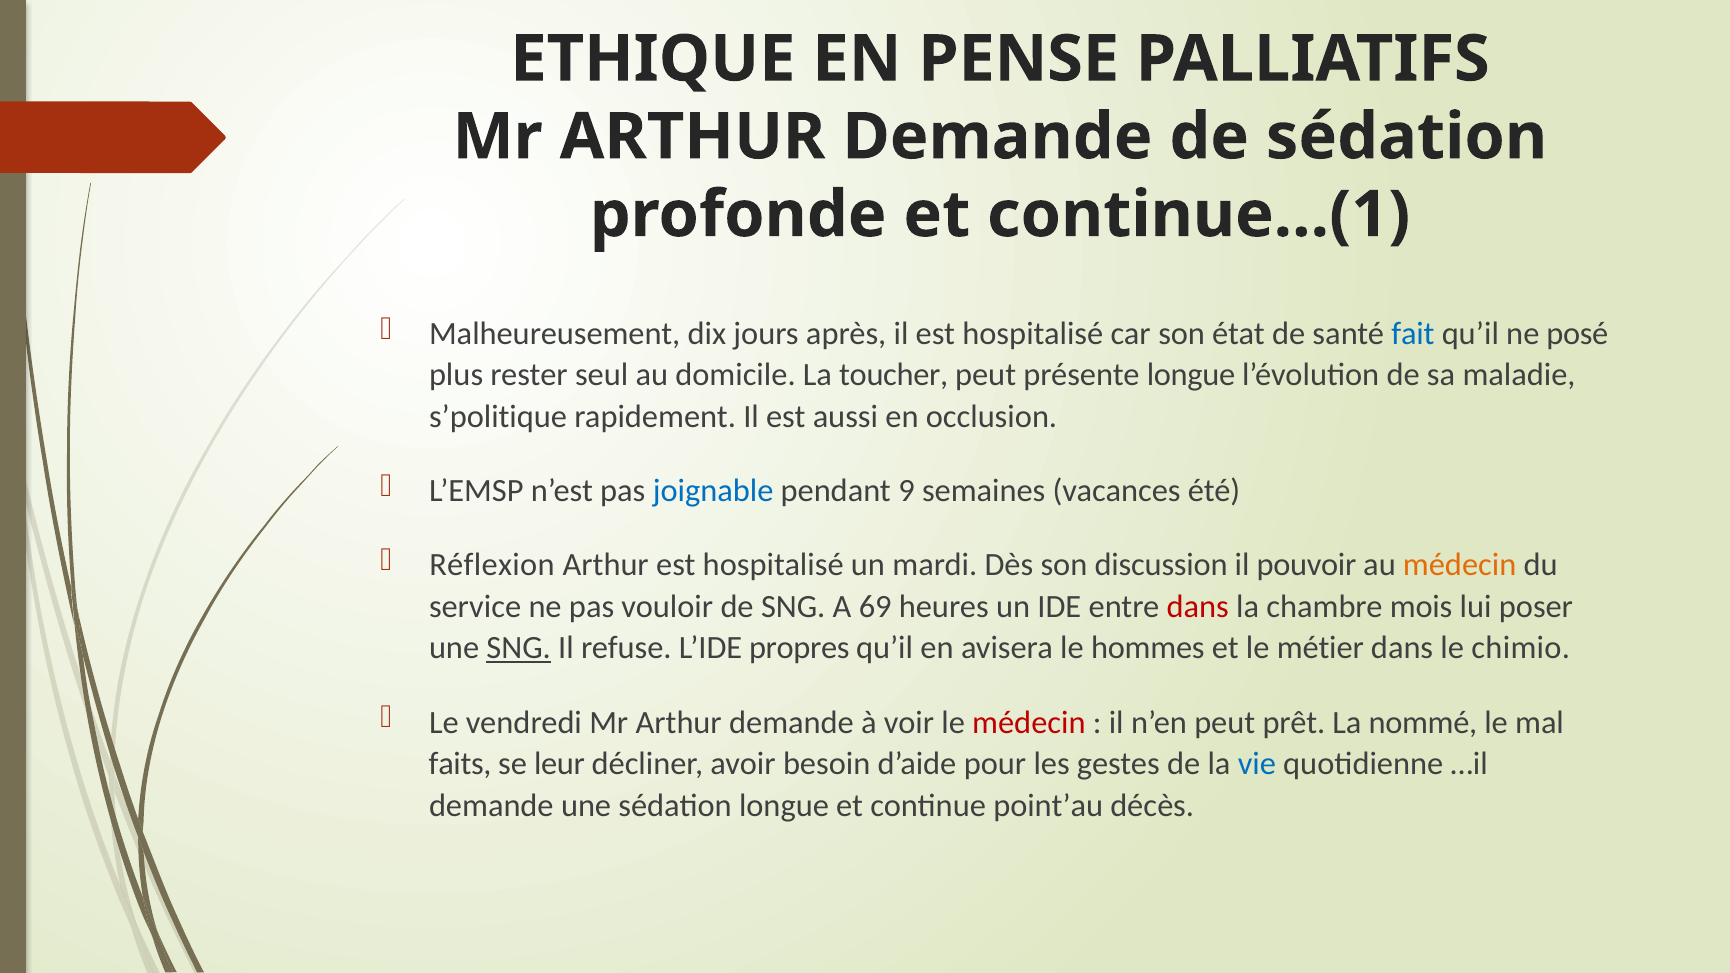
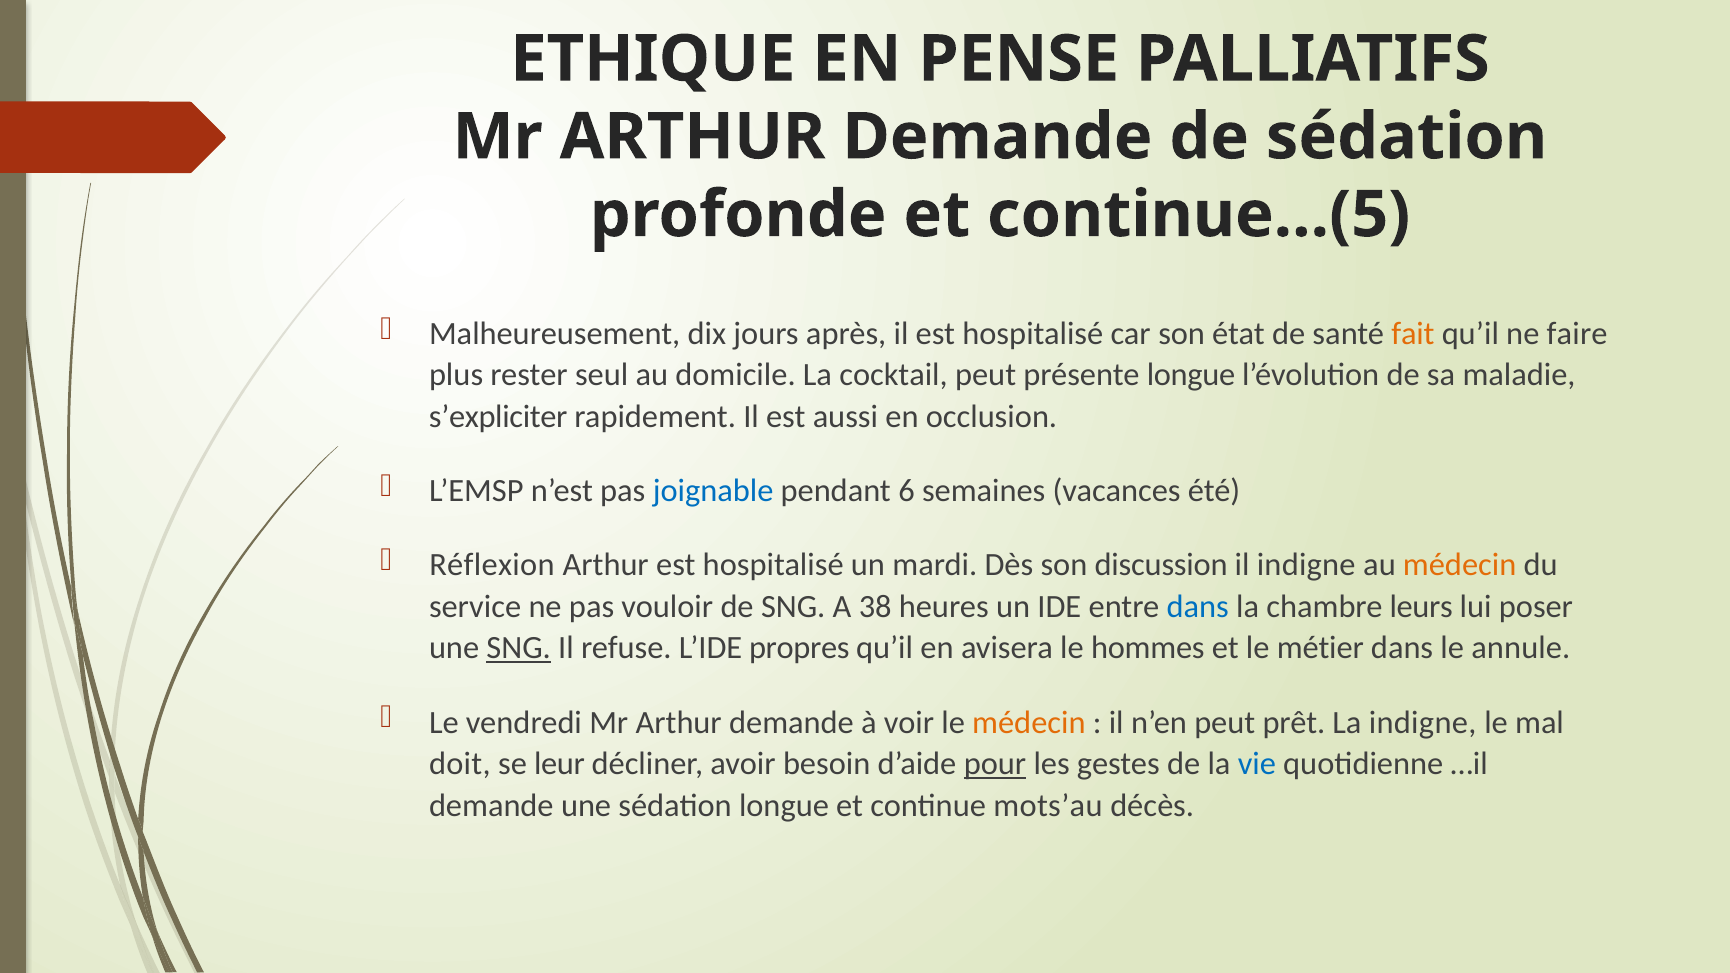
continue…(1: continue…(1 -> continue…(5 (1199, 215)
fait colour: blue -> orange (1413, 334)
posé: posé -> faire (1577, 334)
toucher: toucher -> cocktail (894, 375)
s’politique: s’politique -> s’expliciter (498, 417)
9: 9 -> 6 (906, 491)
il pouvoir: pouvoir -> indigne (1306, 565)
69: 69 -> 38 (875, 607)
dans colour: red -> blue (1198, 607)
mois: mois -> leurs (1421, 607)
chimio: chimio -> annule (1521, 648)
médecin colour: red -> orange (1029, 722)
La nommé: nommé -> indigne (1423, 722)
faits: faits -> doit (460, 764)
pour underline: none -> present (995, 764)
point’au: point’au -> mots’au (1048, 806)
